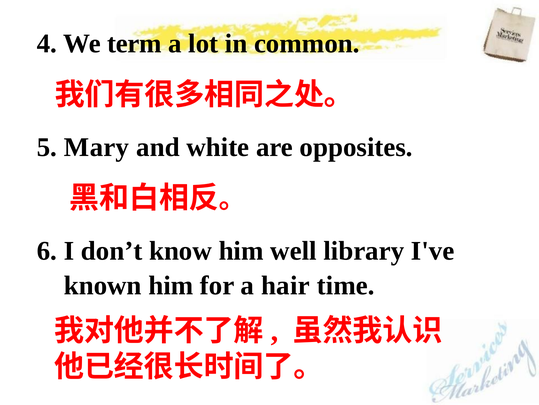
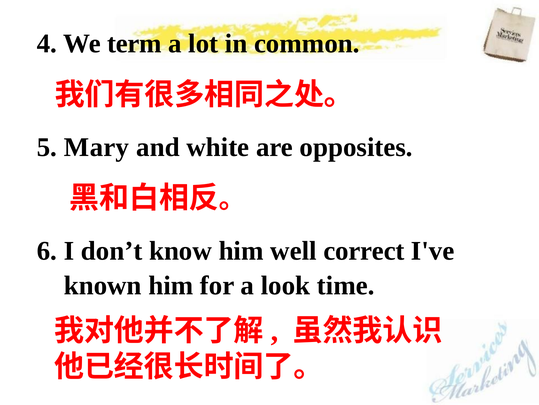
library: library -> correct (364, 250)
hair: hair -> look (286, 285)
